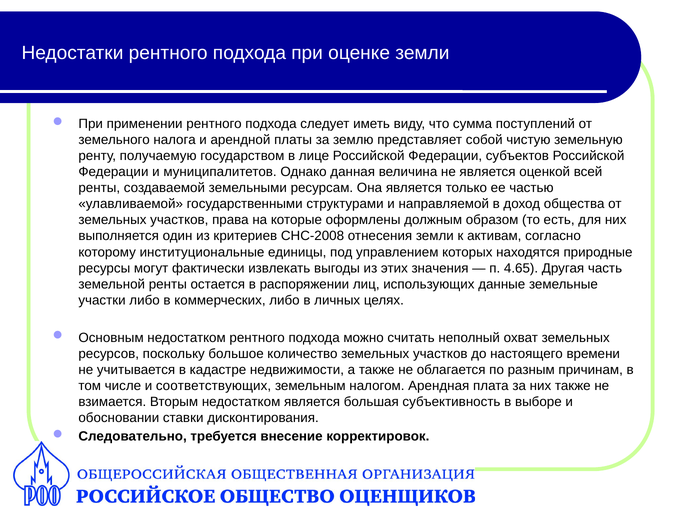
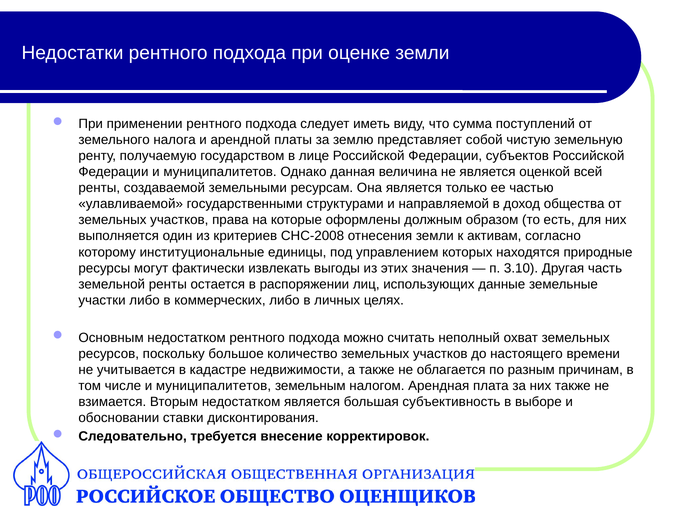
4.65: 4.65 -> 3.10 (521, 268)
числе и соответствующих: соответствующих -> муниципалитетов (214, 386)
